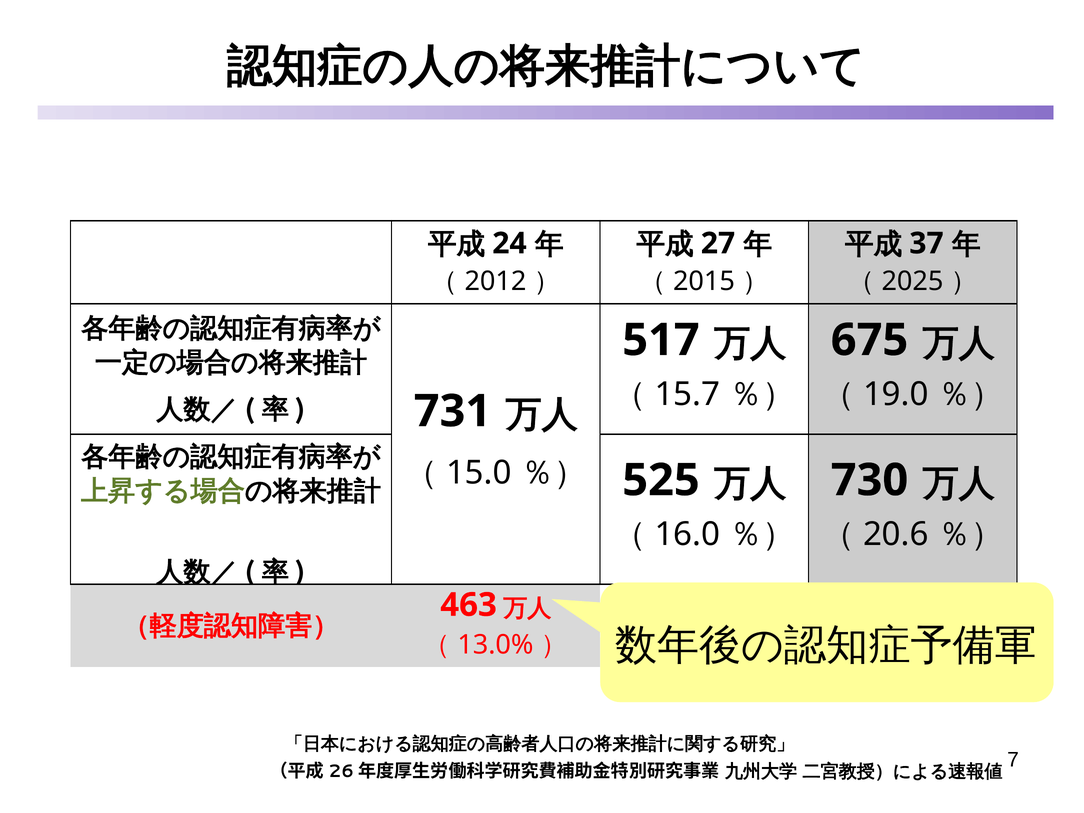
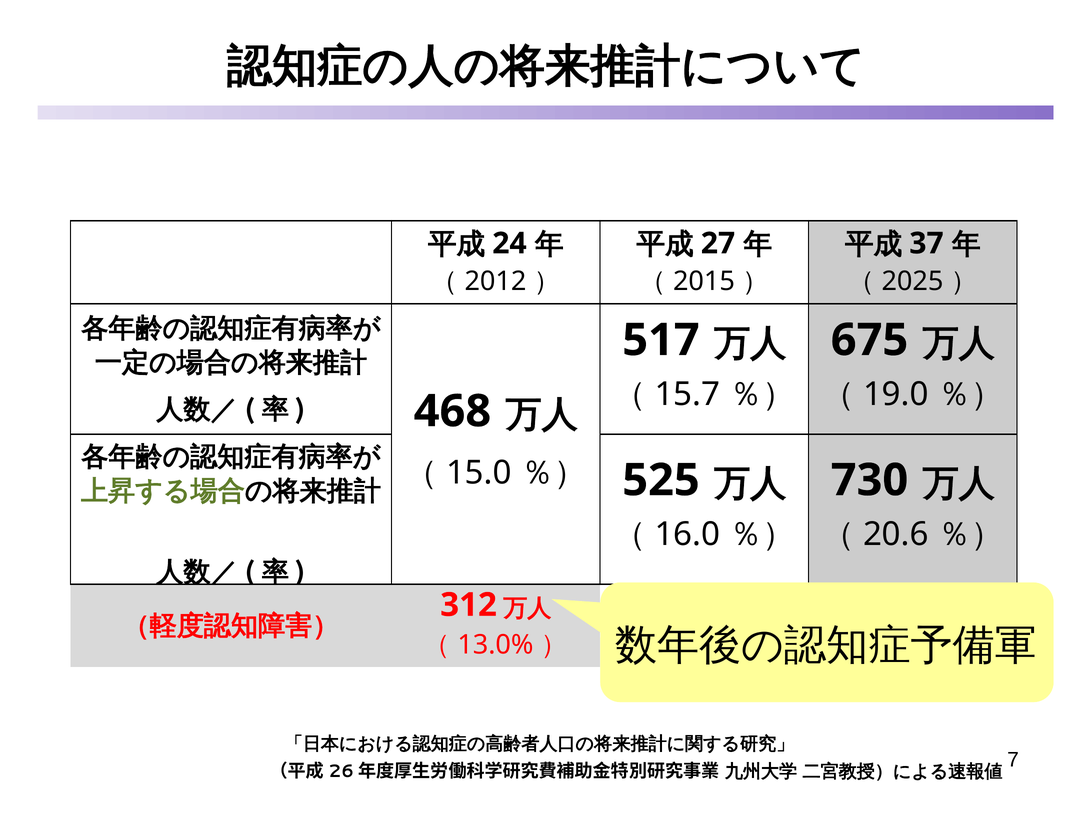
731: 731 -> 468 (452, 411)
463: 463 -> 312 (469, 605)
